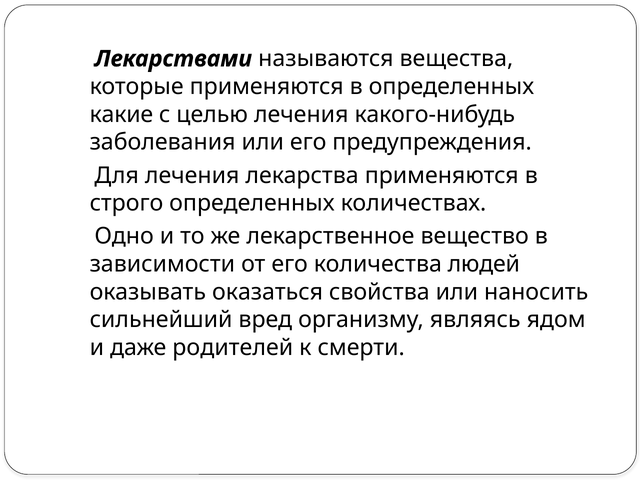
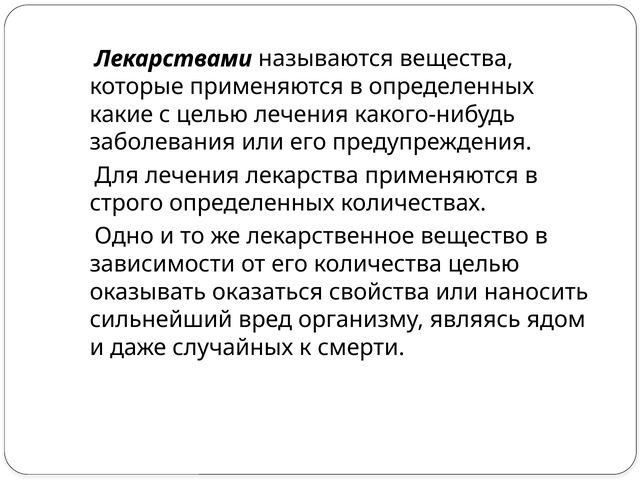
количества людей: людей -> целью (484, 264)
родителей: родителей -> случайных (233, 347)
